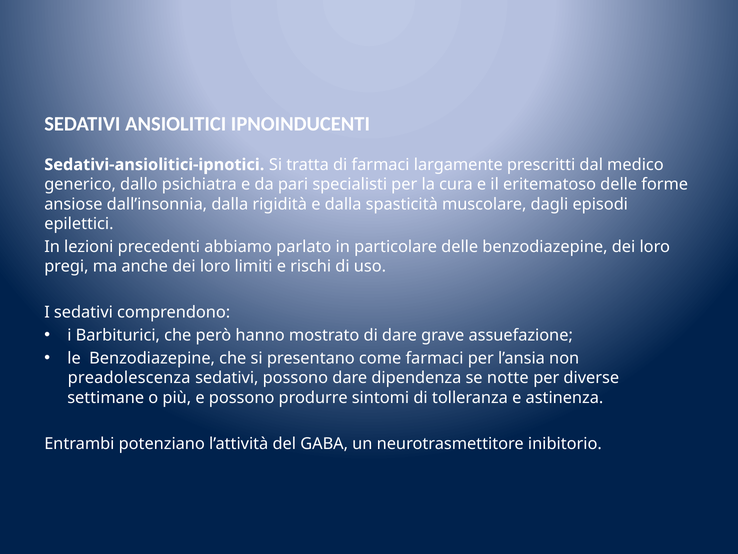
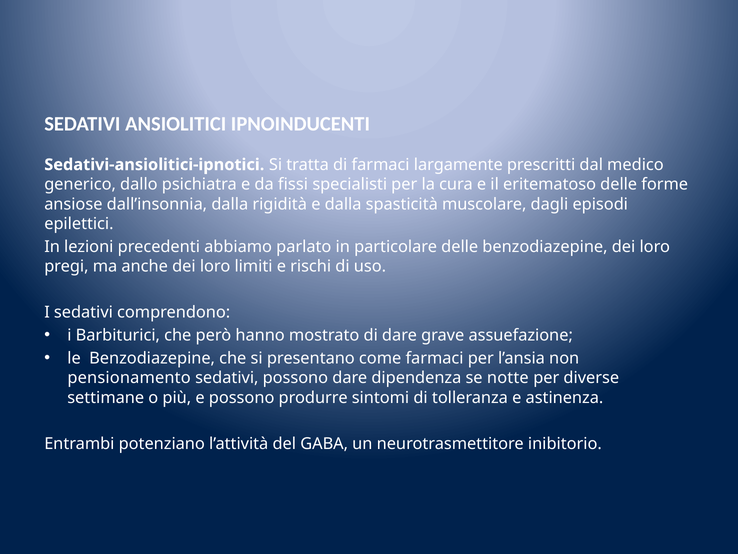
pari: pari -> fissi (293, 184)
preadolescenza: preadolescenza -> pensionamento (129, 378)
